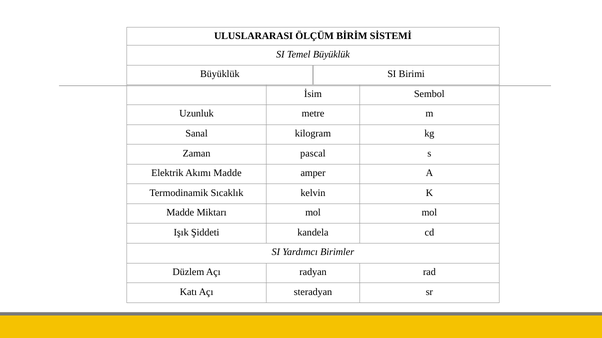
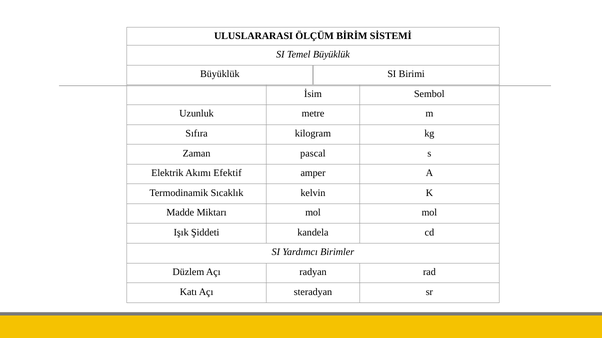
Sanal: Sanal -> Sıfıra (197, 134)
Akımı Madde: Madde -> Efektif (228, 173)
